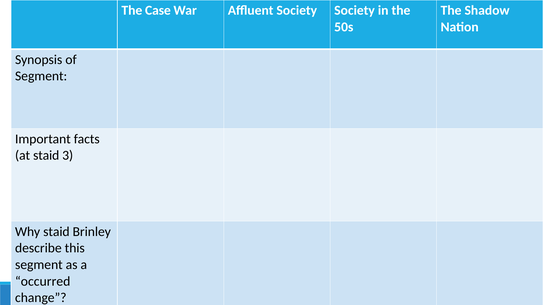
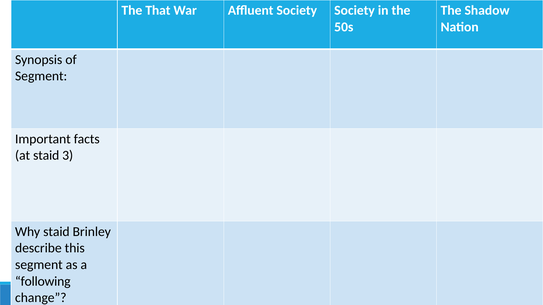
Case: Case -> That (158, 10)
occurred: occurred -> following (43, 282)
